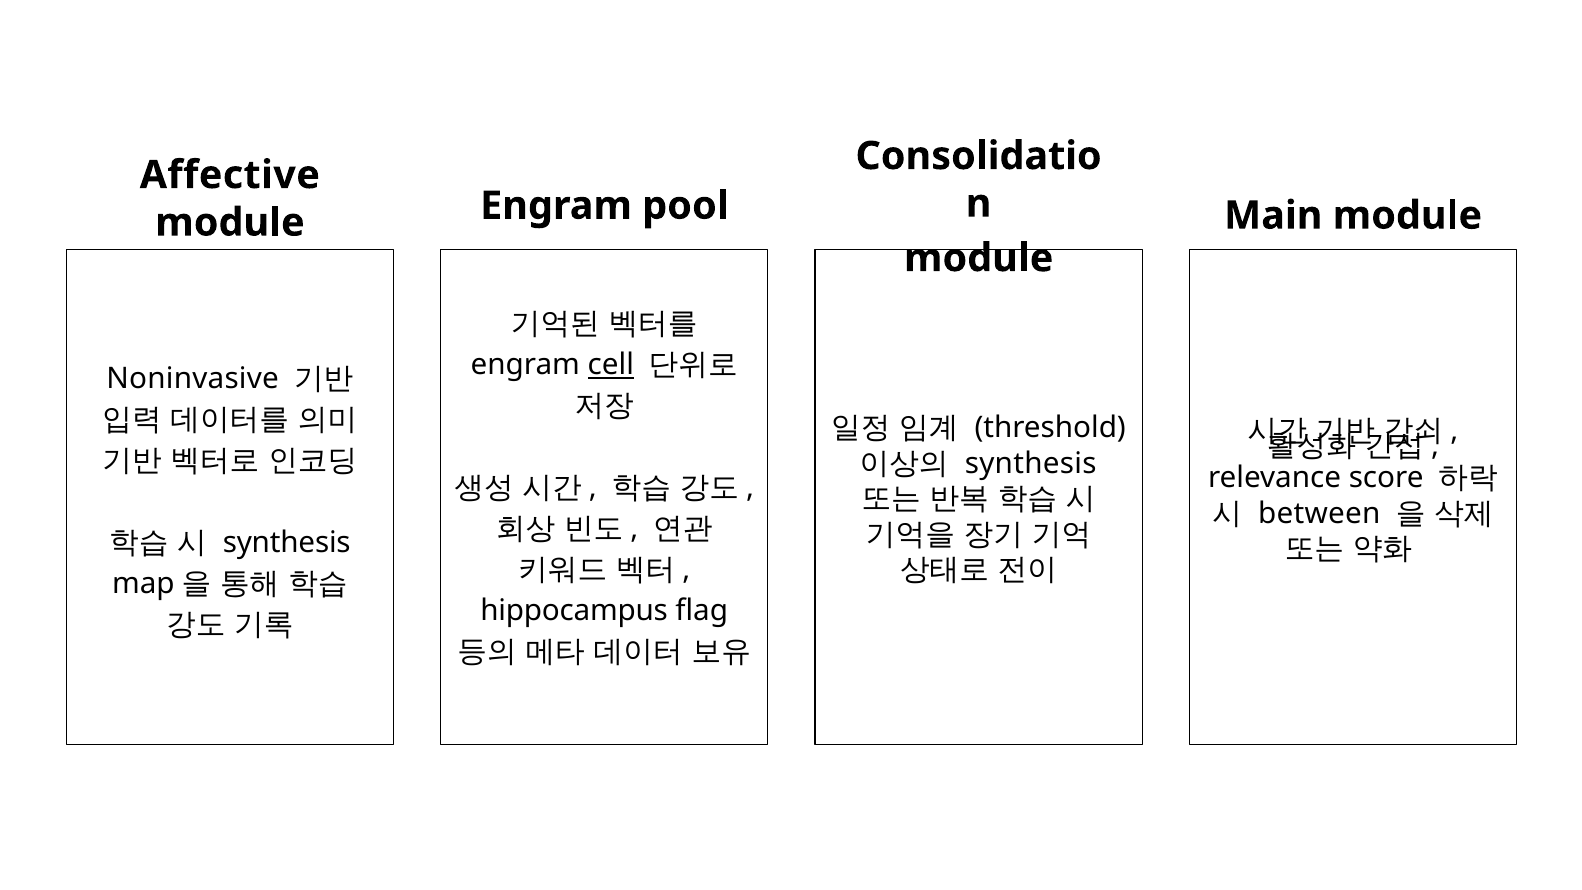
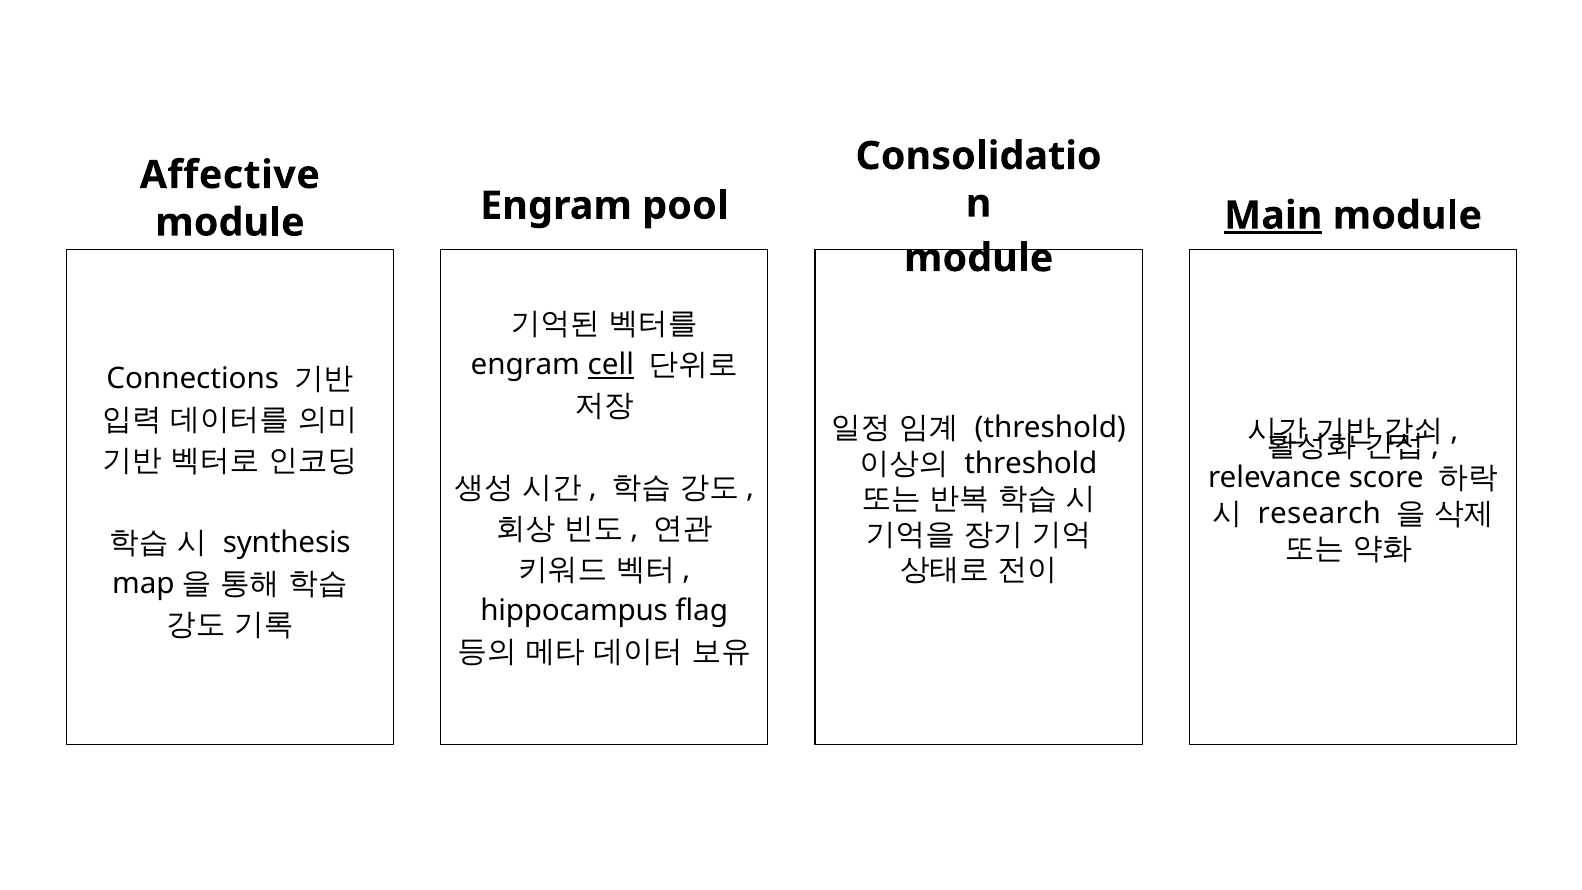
Main underline: none -> present (1273, 216)
Noninvasive: Noninvasive -> Connections (193, 379)
synthesis: synthesis -> threshold (1031, 463)
between: between -> research (1319, 513)
